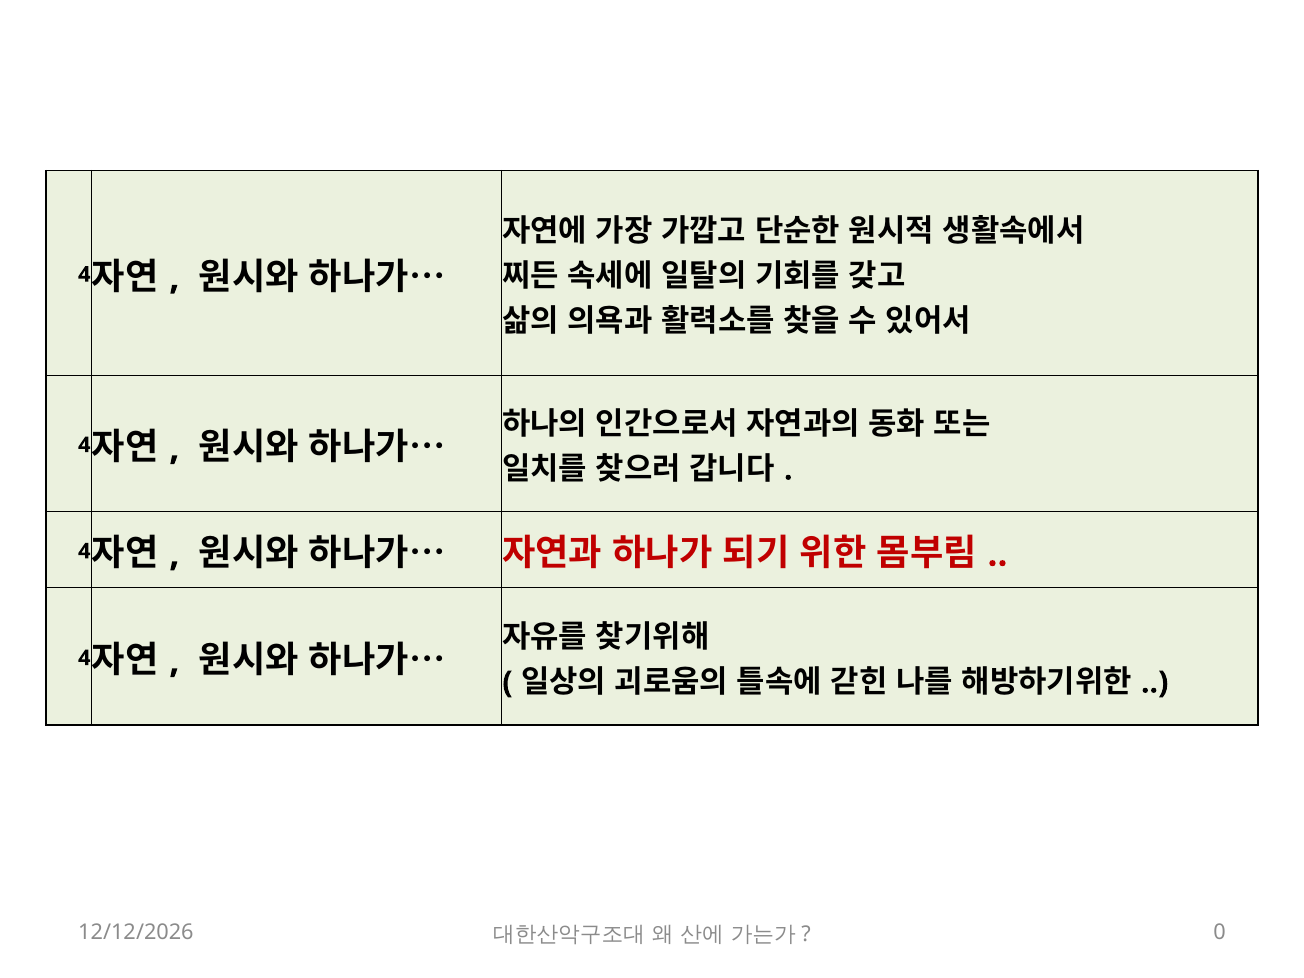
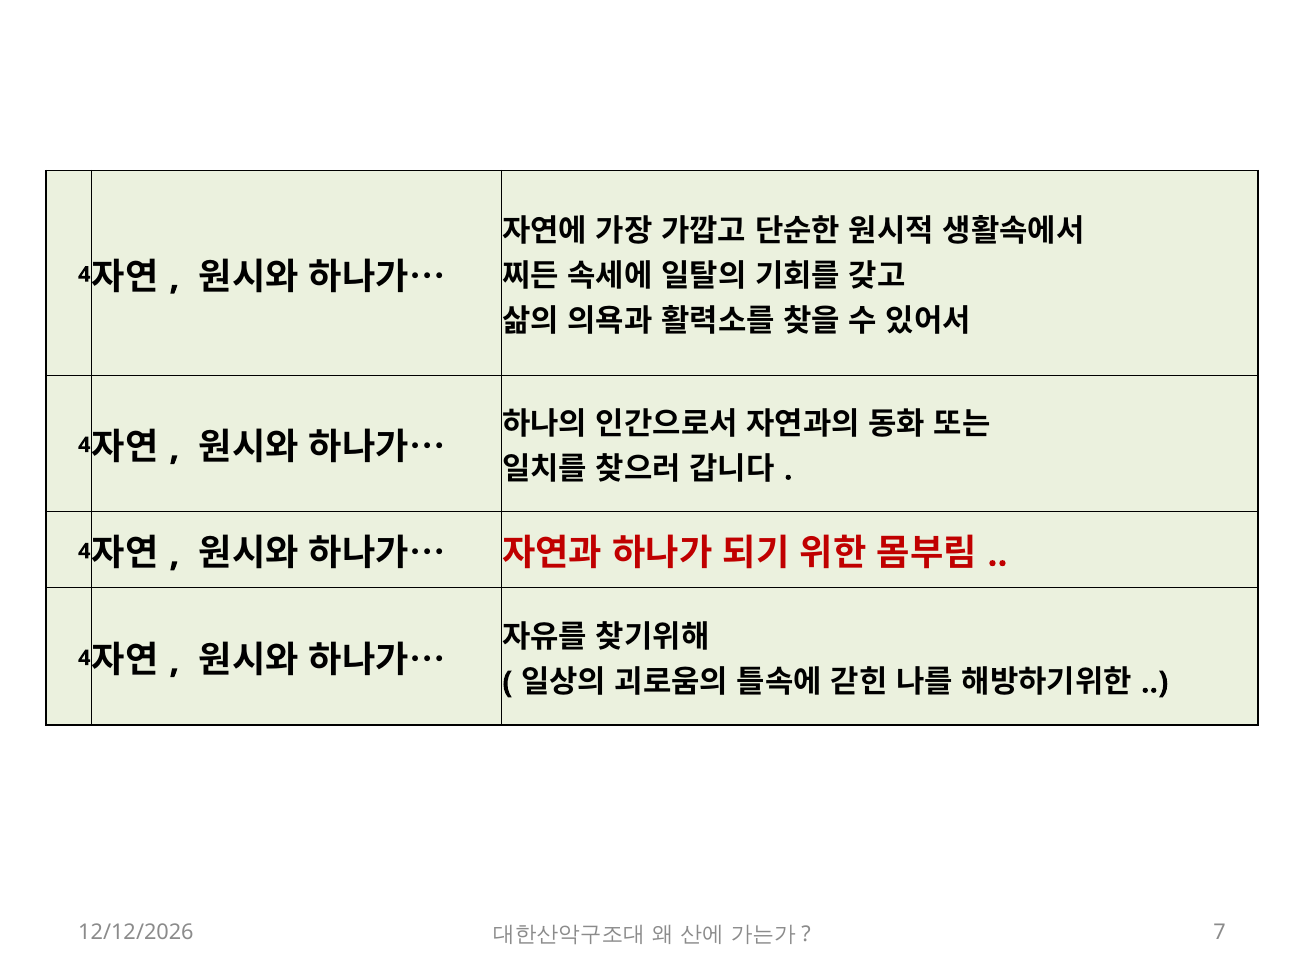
0: 0 -> 7 (1220, 932)
